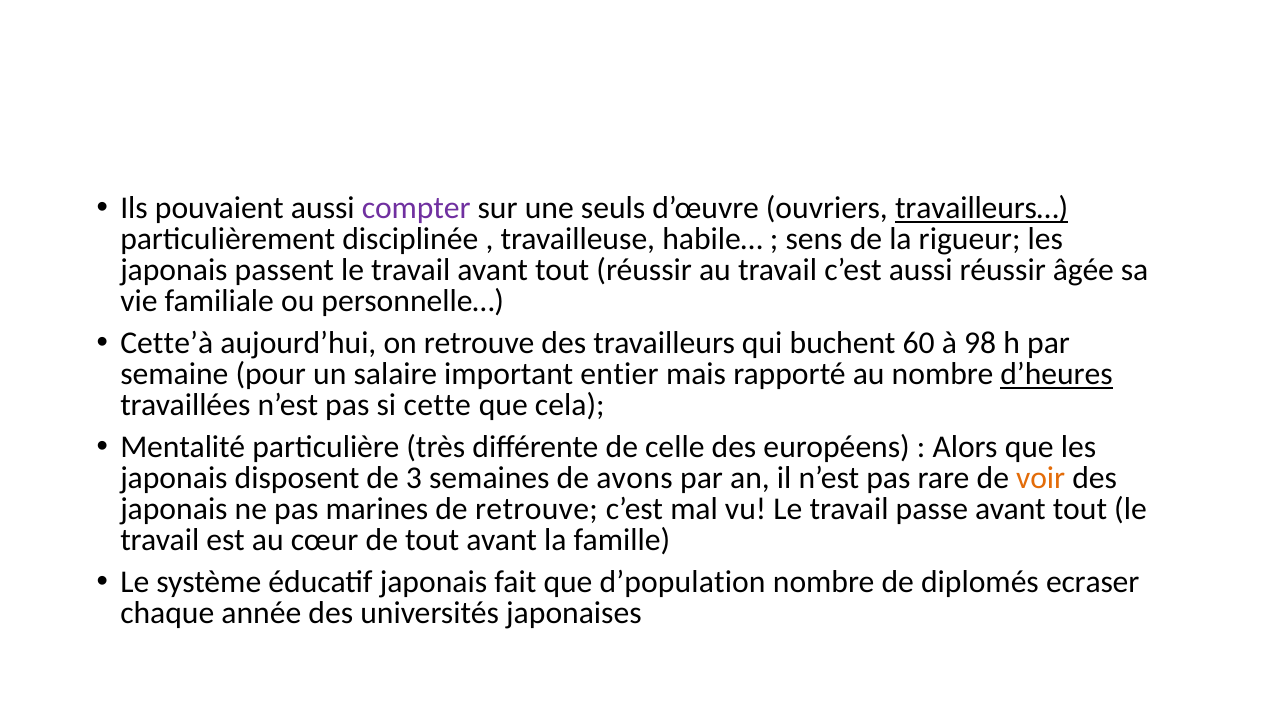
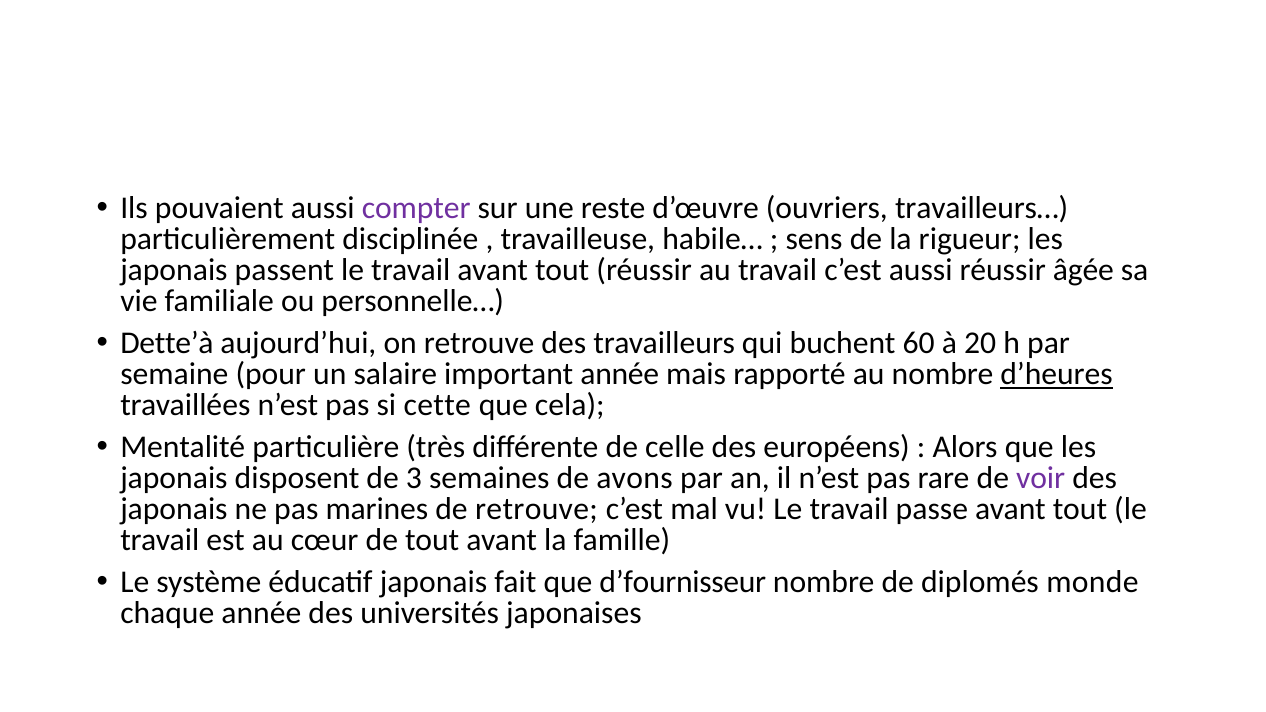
seuls: seuls -> reste (613, 208)
travailleurs… underline: present -> none (982, 208)
Cette’à: Cette’à -> Dette’à (167, 343)
98: 98 -> 20 (980, 343)
important entier: entier -> année (620, 374)
voir colour: orange -> purple (1041, 478)
d’population: d’population -> d’fournisseur (683, 582)
ecraser: ecraser -> monde (1092, 582)
